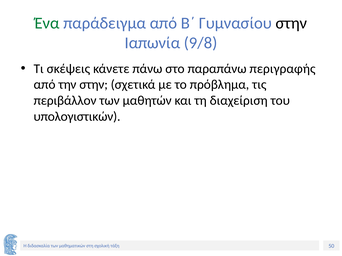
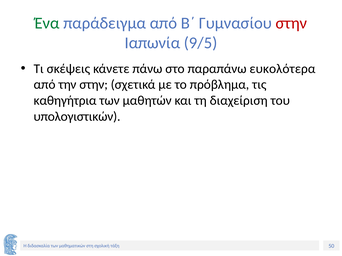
στην colour: black -> red (291, 23)
9/8: 9/8 -> 9/5 (201, 43)
περιγραφής: περιγραφής -> ευκολότερα (282, 69)
περιβάλλον: περιβάλλον -> καθηγήτρια (65, 101)
